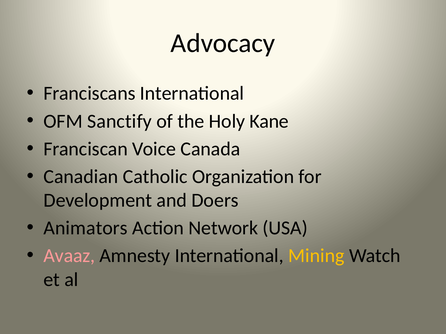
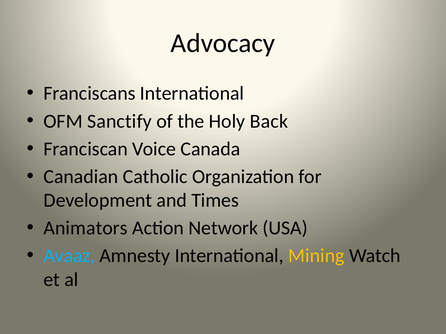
Kane: Kane -> Back (269, 121)
Doers: Doers -> Times (215, 201)
Avaaz colour: pink -> light blue (69, 256)
